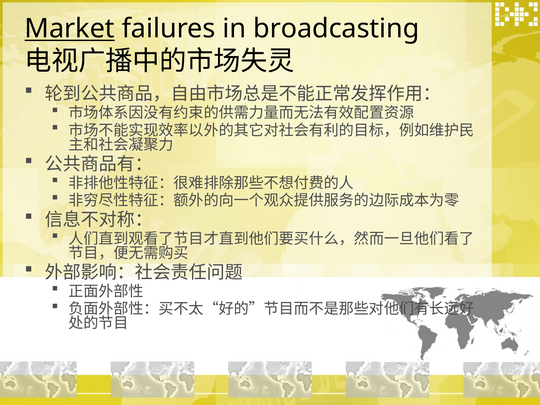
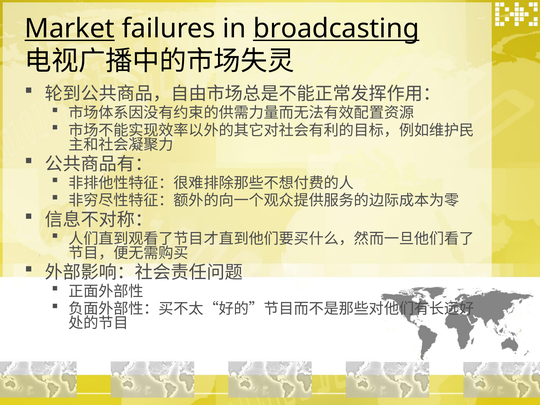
broadcasting underline: none -> present (336, 29)
